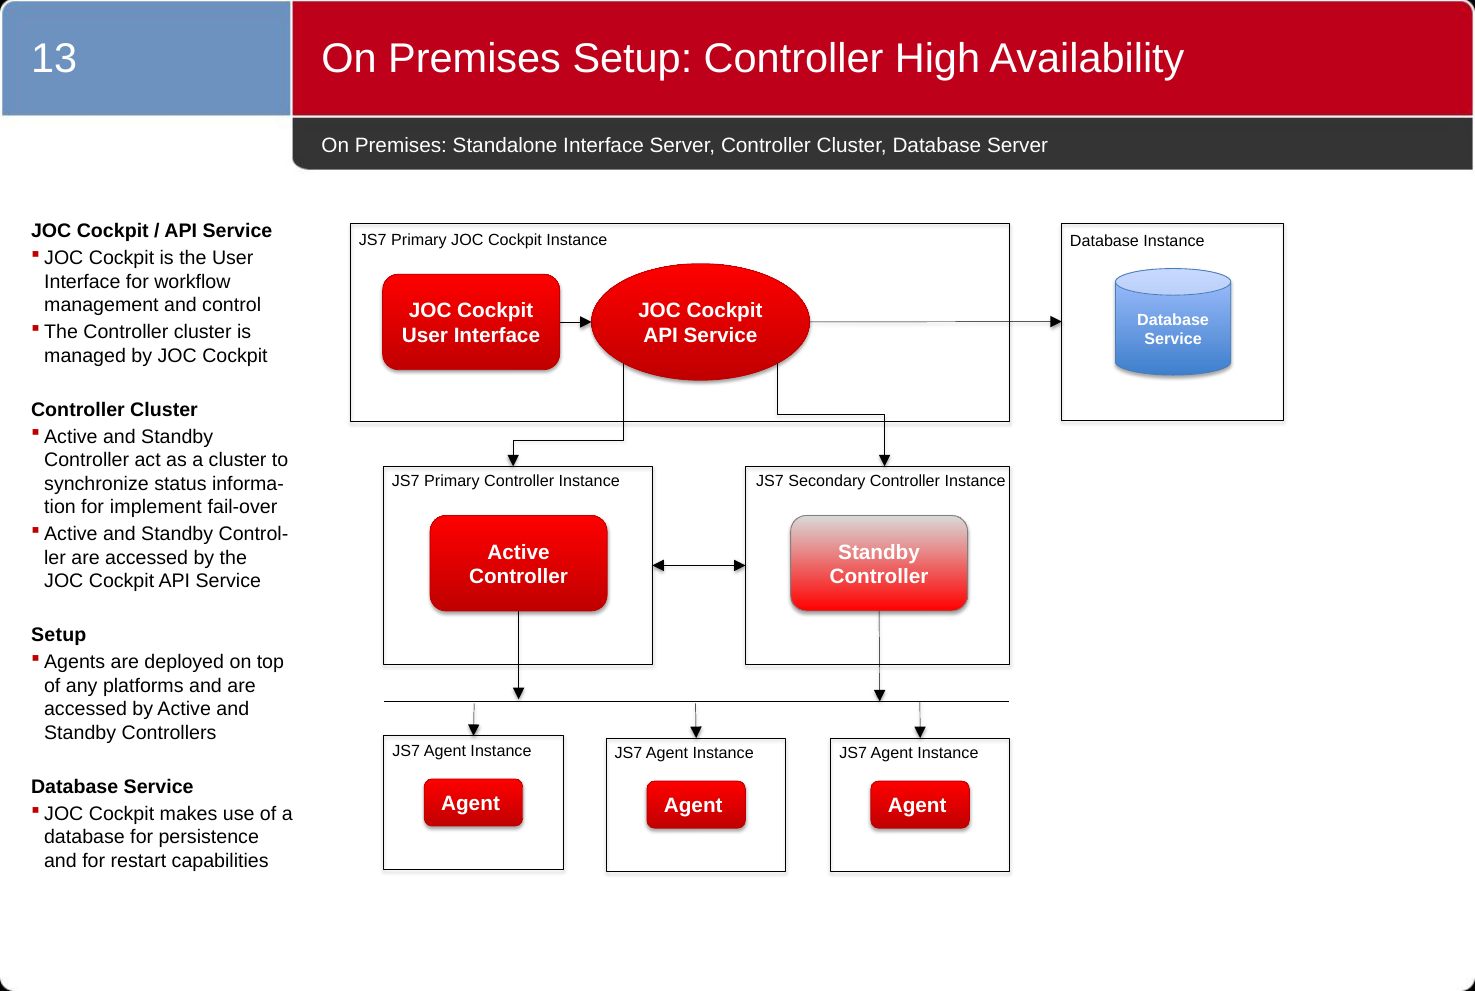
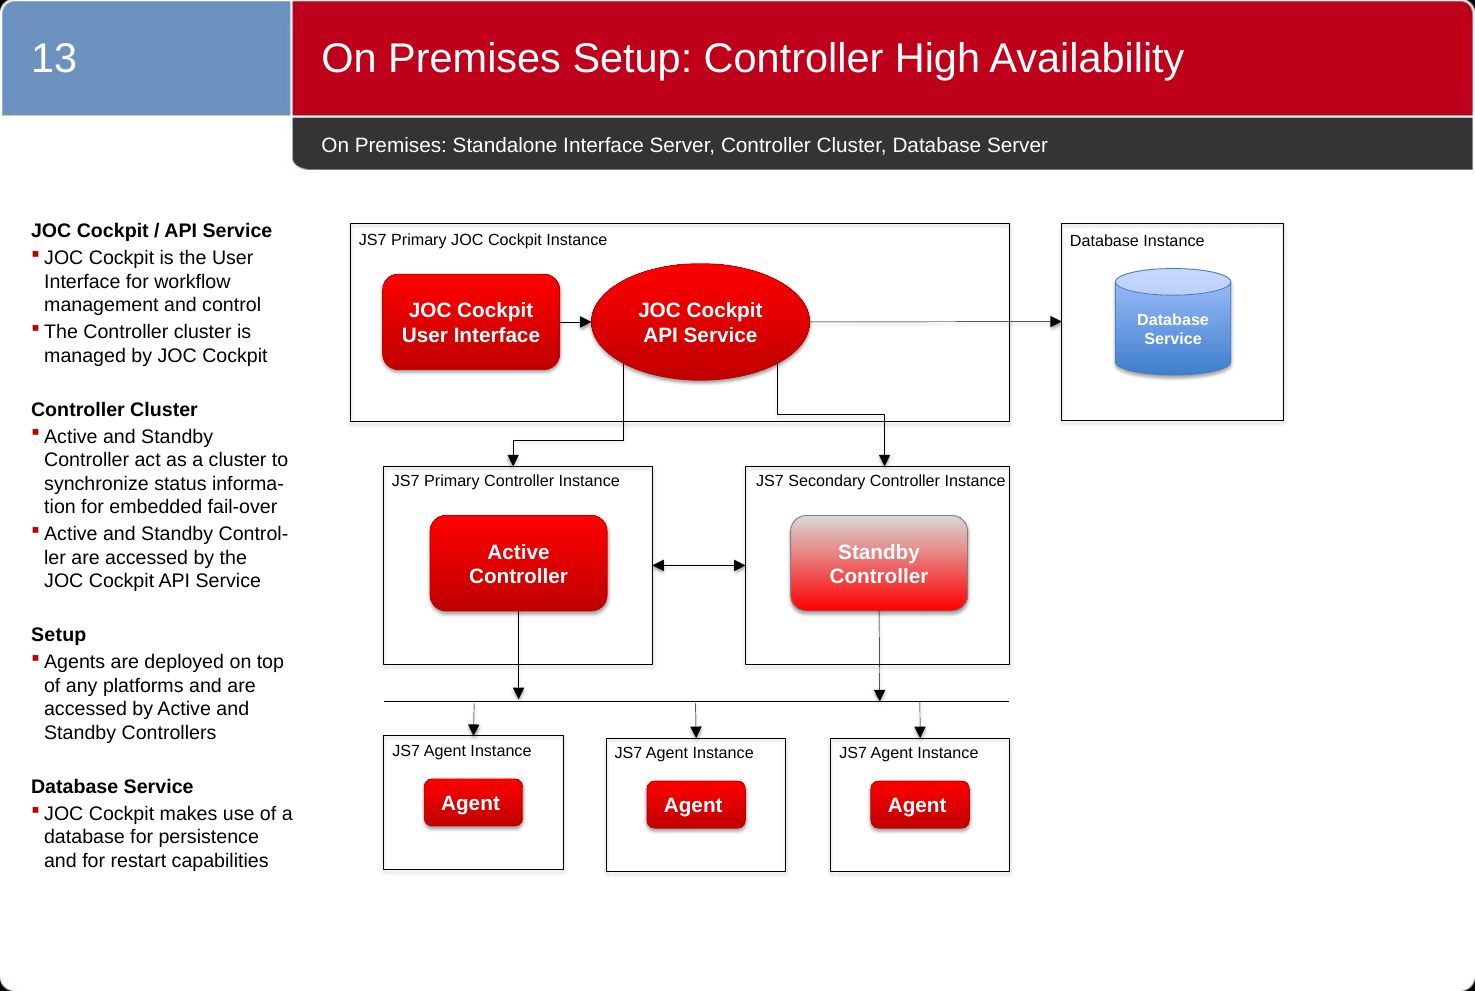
implement: implement -> embedded (156, 507)
